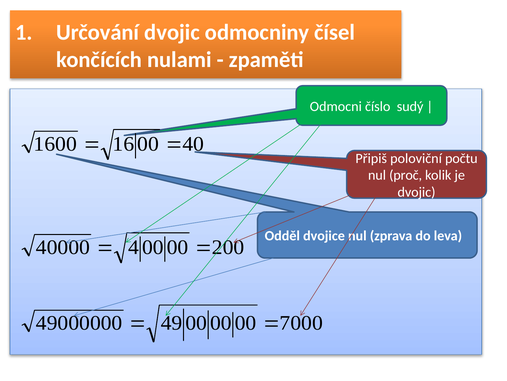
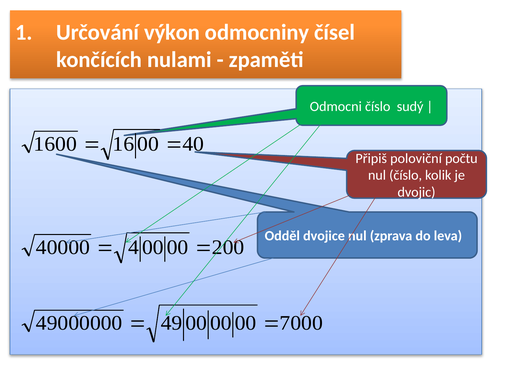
Určování dvojic: dvojic -> výkon (172, 32)
nul proč: proč -> číslo (406, 175)
